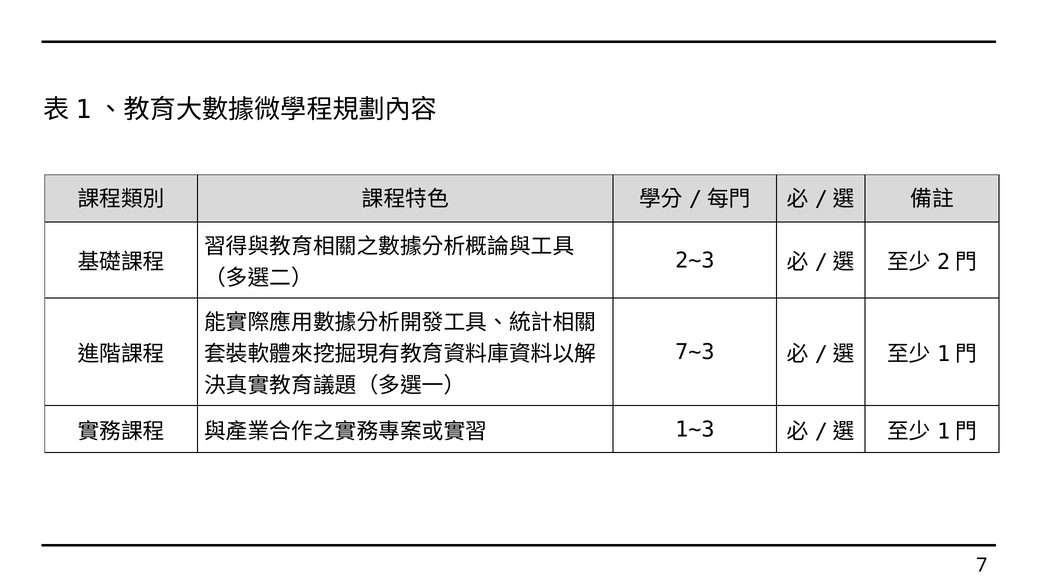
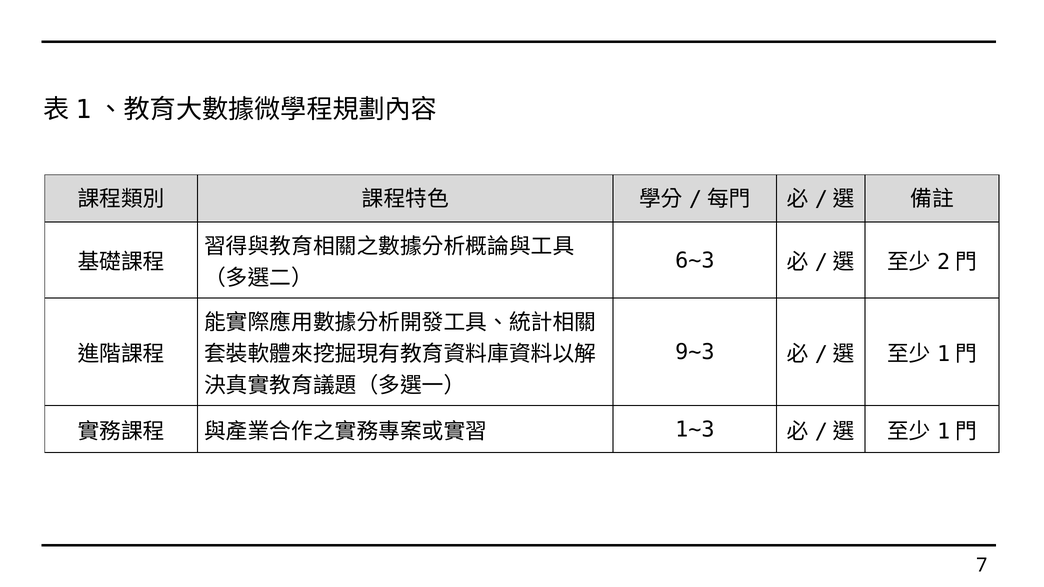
2~3: 2~3 -> 6~3 (695, 260)
7~3: 7~3 -> 9~3 (695, 352)
